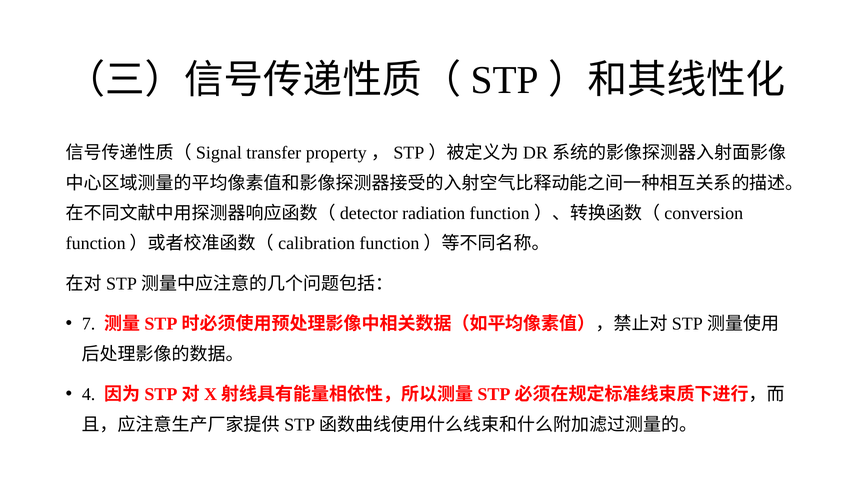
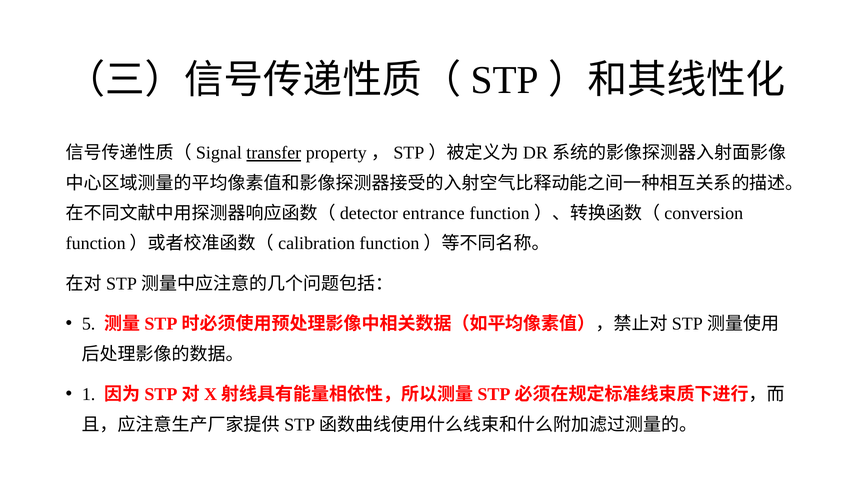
transfer underline: none -> present (274, 153)
radiation: radiation -> entrance (434, 213)
7: 7 -> 5 (89, 324)
4: 4 -> 1 (89, 394)
